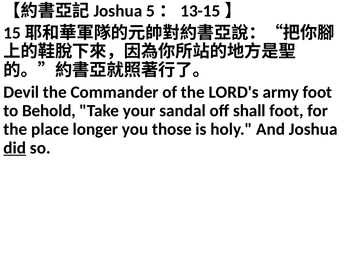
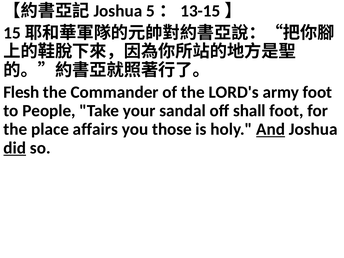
Devil: Devil -> Flesh (21, 92)
Behold: Behold -> People (49, 111)
longer: longer -> affairs (95, 129)
And underline: none -> present (271, 129)
